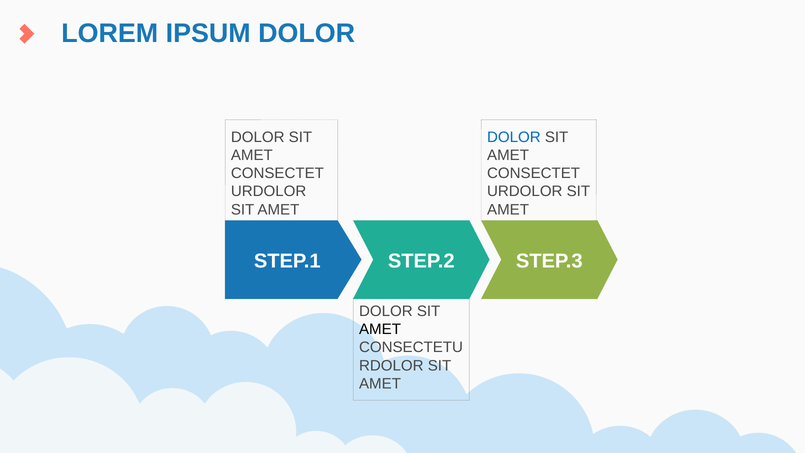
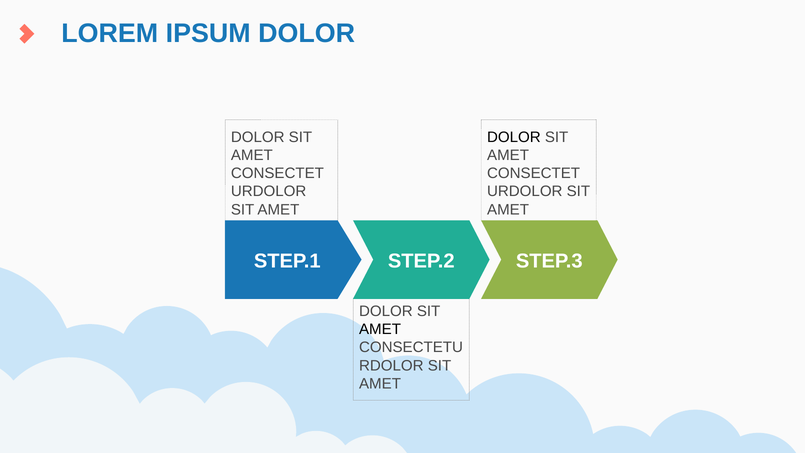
DOLOR colour: blue -> black (514, 137)
